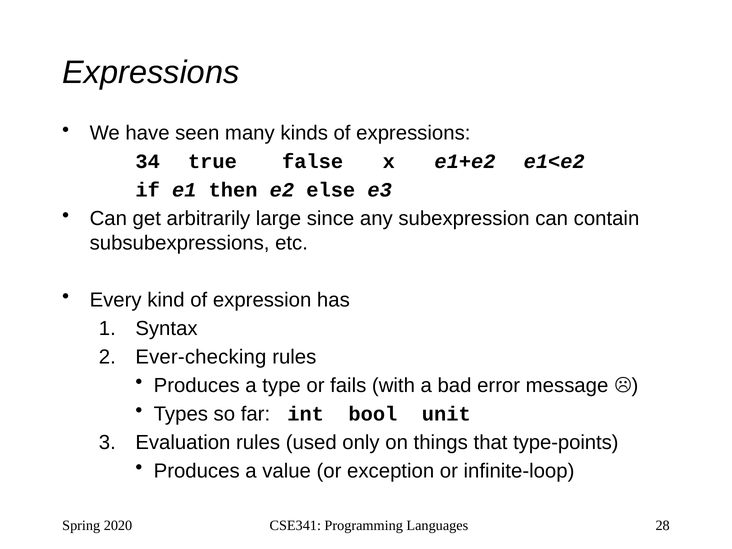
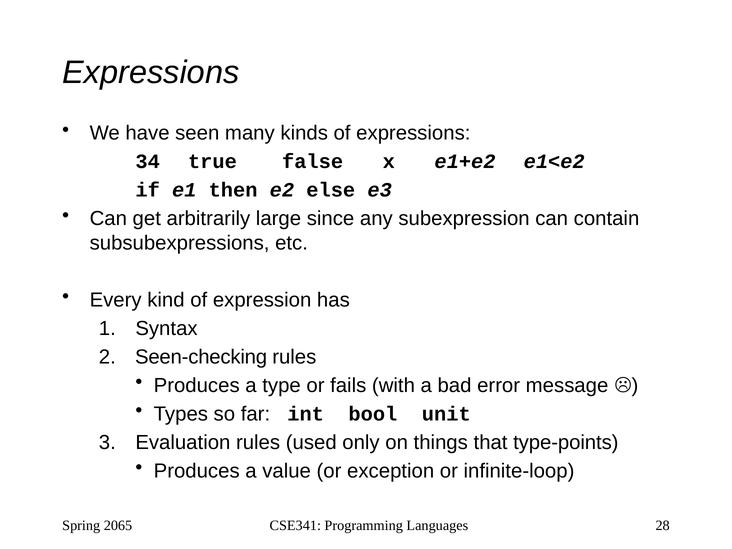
Ever-checking: Ever-checking -> Seen-checking (201, 357)
2020: 2020 -> 2065 (118, 526)
